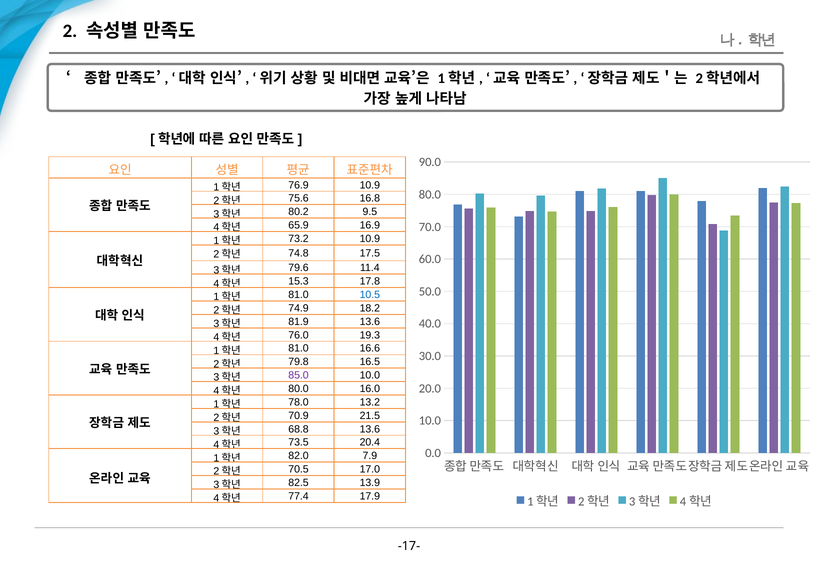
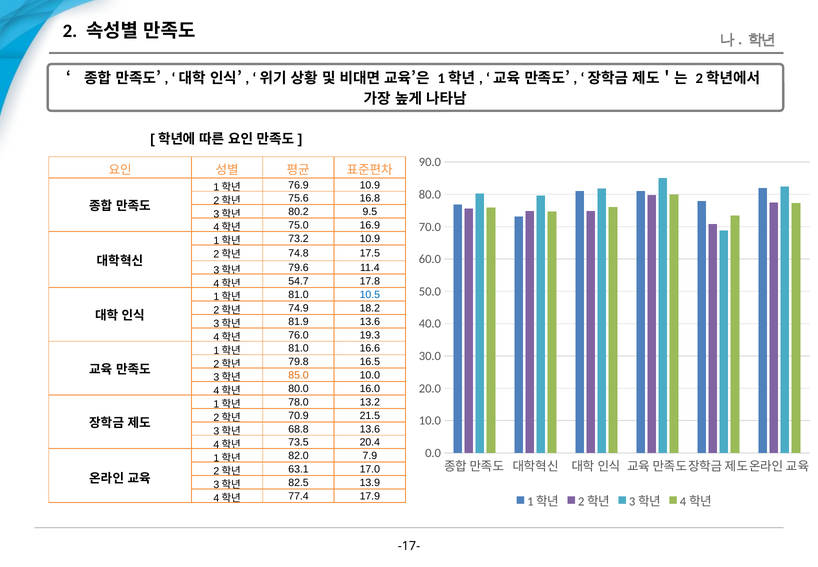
65.9: 65.9 -> 75.0 (298, 225)
15.3: 15.3 -> 54.7 (298, 281)
85.0 colour: purple -> orange (298, 375)
70.5: 70.5 -> 63.1 (298, 469)
